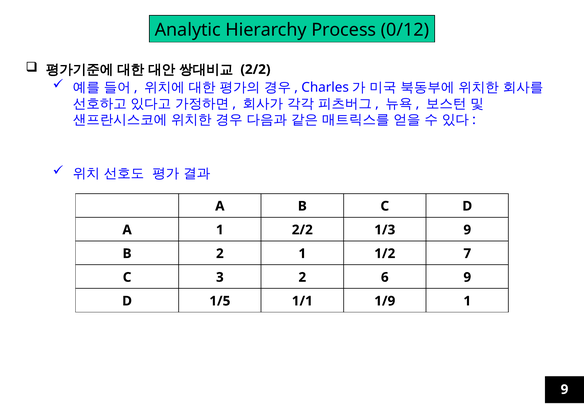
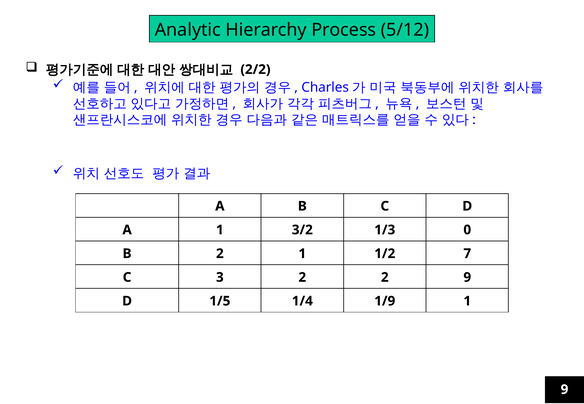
0/12: 0/12 -> 5/12 (405, 30)
1 2/2: 2/2 -> 3/2 (302, 230)
1/3 9: 9 -> 0 (467, 230)
2 6: 6 -> 2 (385, 278)
1/1: 1/1 -> 1/4 (302, 301)
